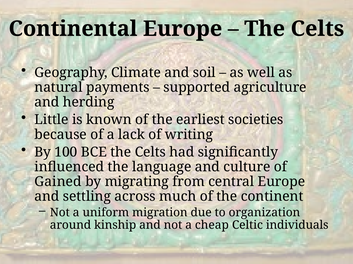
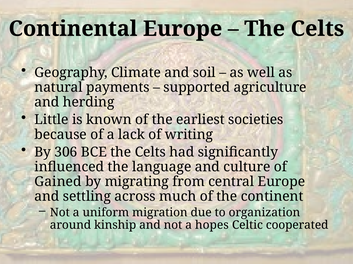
100: 100 -> 306 (66, 153)
cheap: cheap -> hopes (212, 226)
individuals: individuals -> cooperated (297, 226)
